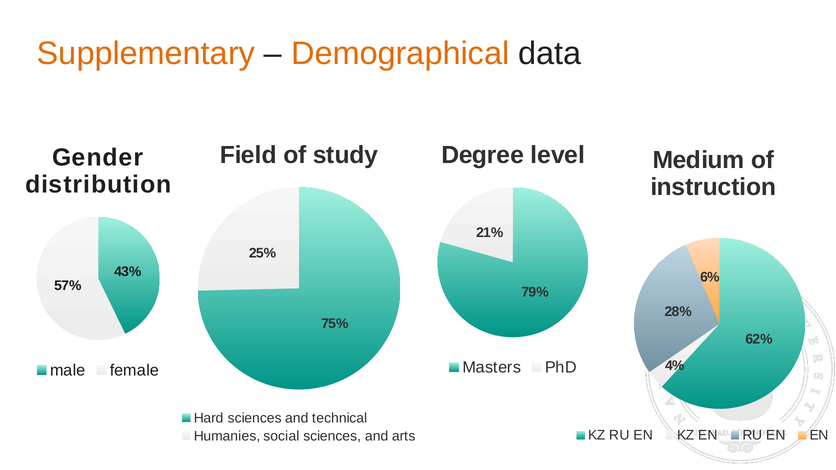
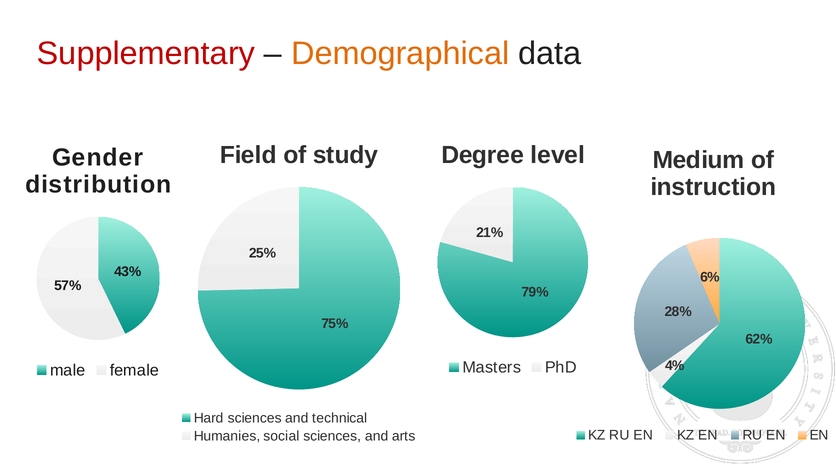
Supplementary colour: orange -> red (146, 53)
